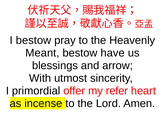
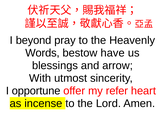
I bestow: bestow -> beyond (34, 40)
Meant: Meant -> Words (42, 53)
primordial: primordial -> opportune (36, 91)
